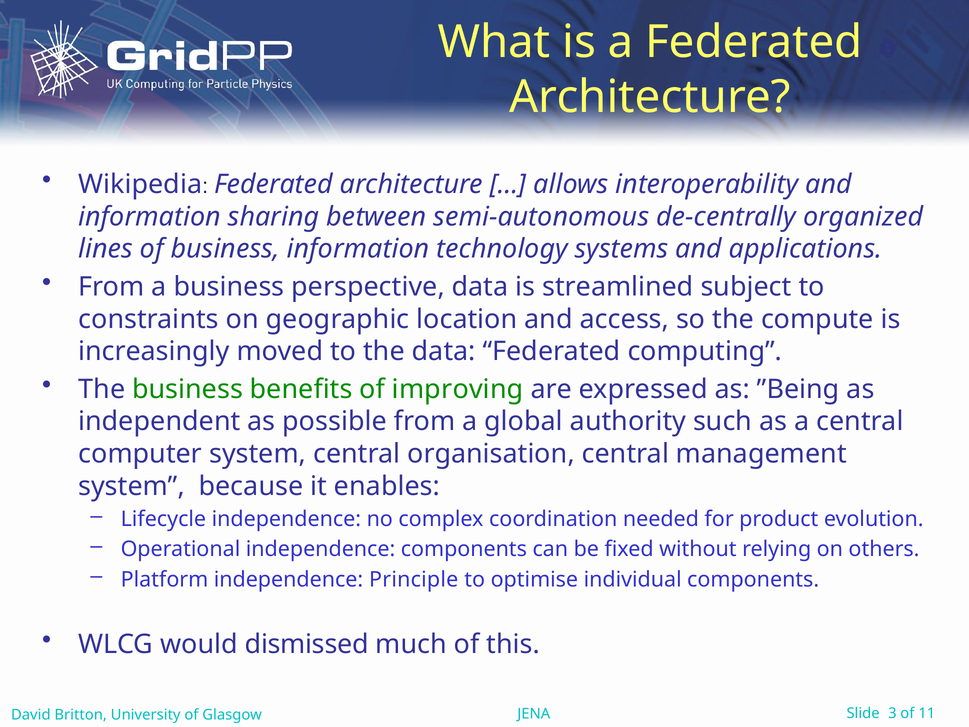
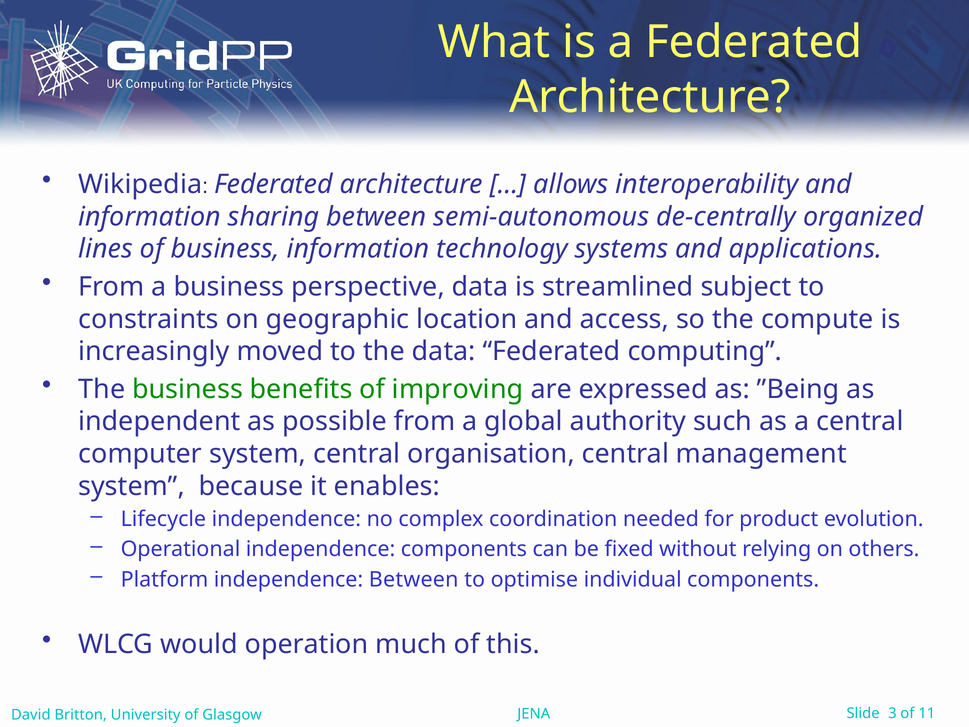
independence Principle: Principle -> Between (414, 579)
dismissed: dismissed -> operation (307, 644)
